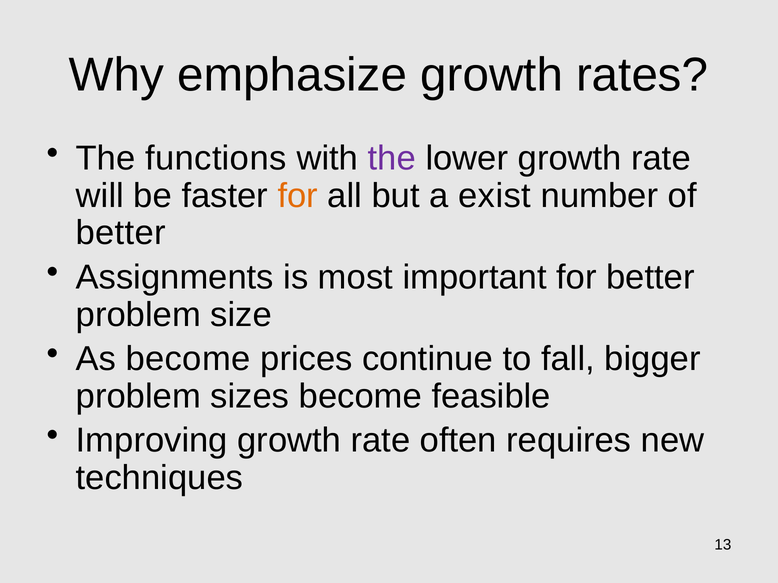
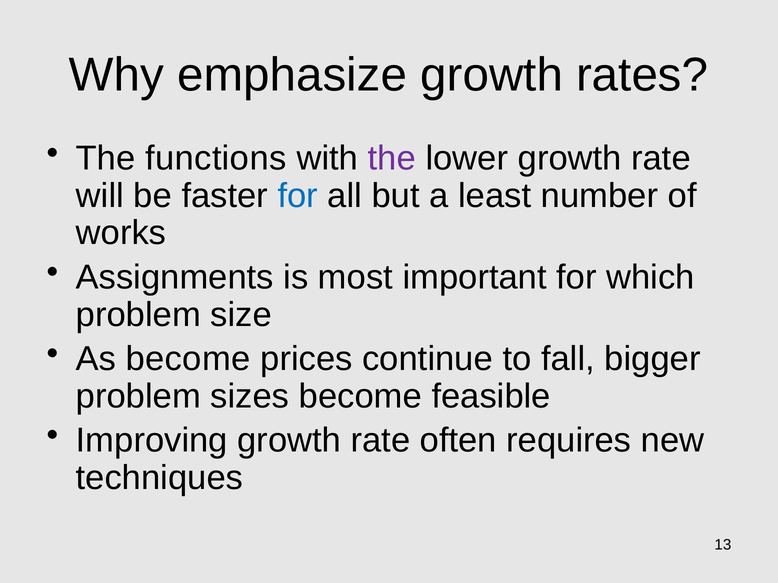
for colour: orange -> blue (298, 196)
exist: exist -> least (495, 196)
better: better -> works (121, 233)
for better: better -> which (650, 278)
